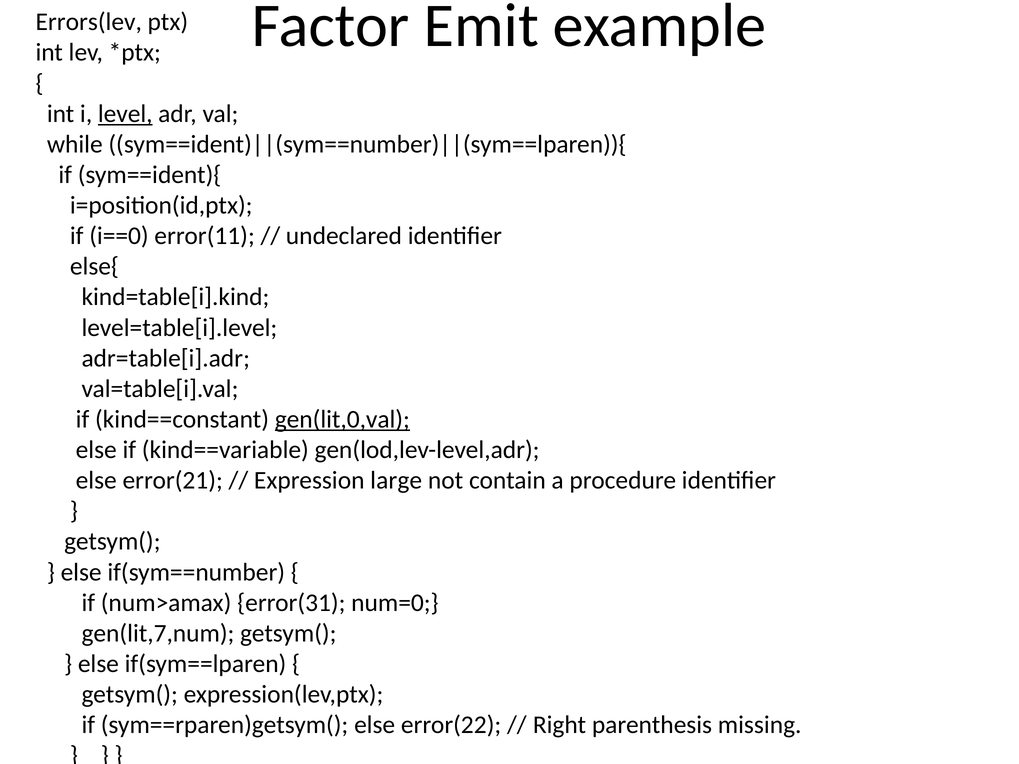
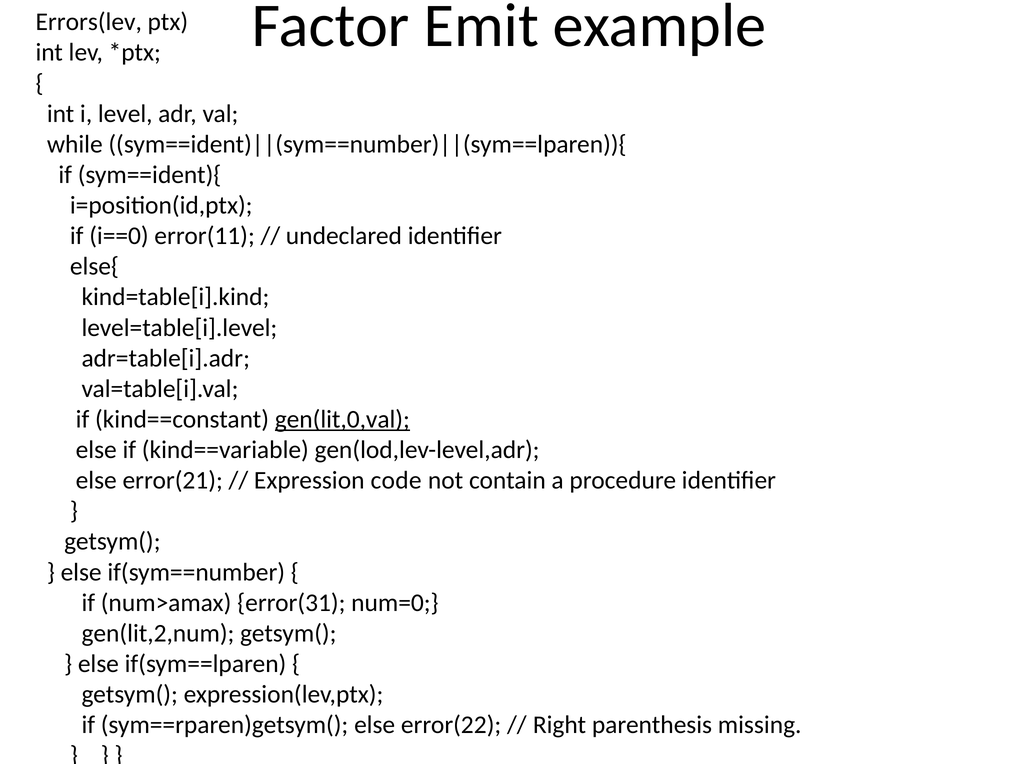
level underline: present -> none (125, 114)
large: large -> code (396, 481)
gen(lit,7,num: gen(lit,7,num -> gen(lit,2,num (158, 633)
